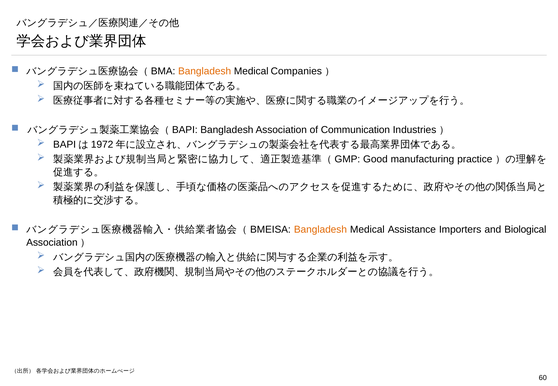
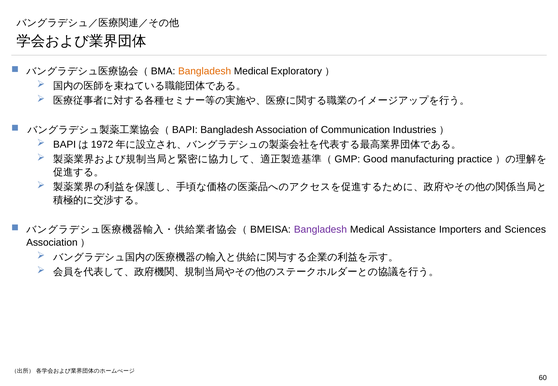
Companies: Companies -> Exploratory (296, 71)
Bangladesh colour: orange -> purple (320, 230)
Biological: Biological -> Sciences (525, 230)
